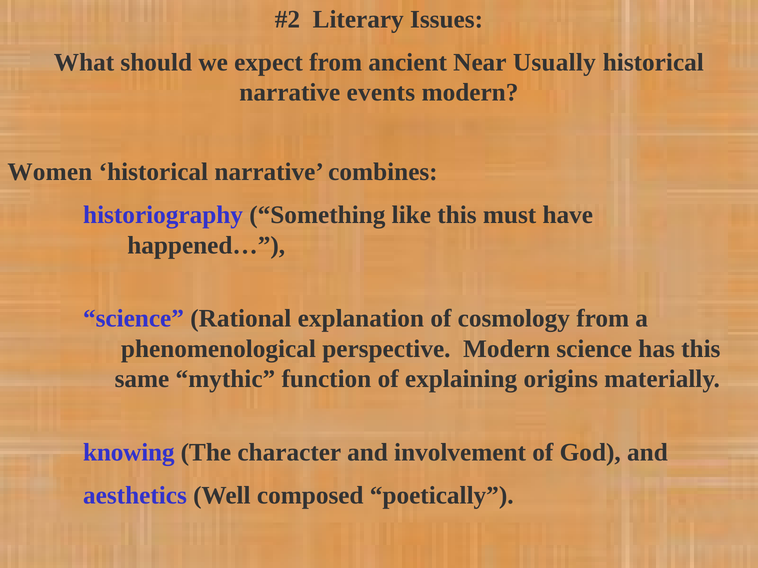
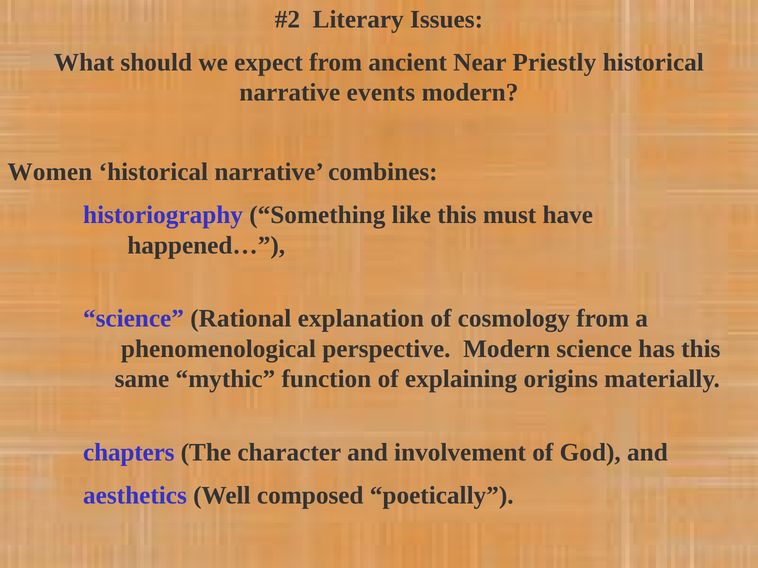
Usually: Usually -> Priestly (554, 62)
knowing: knowing -> chapters (129, 453)
